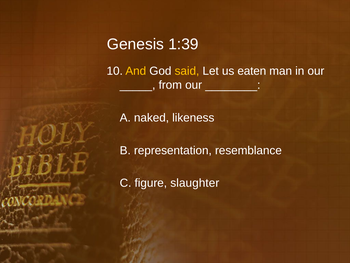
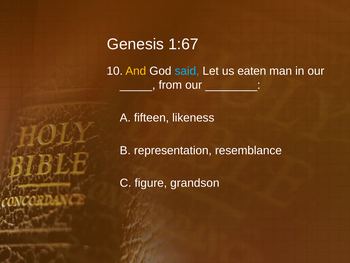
1:39: 1:39 -> 1:67 (183, 44)
said colour: yellow -> light blue (187, 71)
naked: naked -> fifteen (151, 117)
slaughter: slaughter -> grandson (195, 183)
